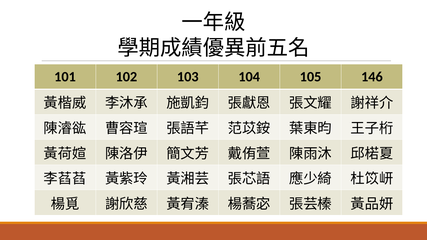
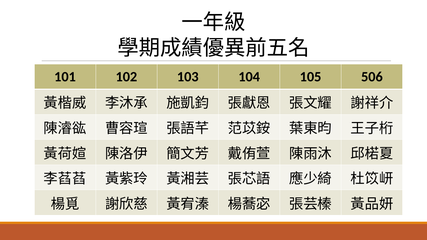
146: 146 -> 506 (372, 77)
